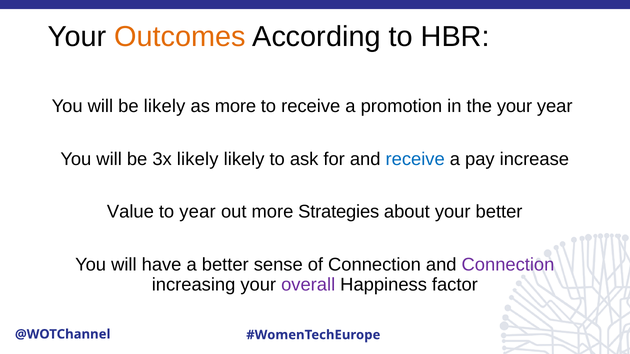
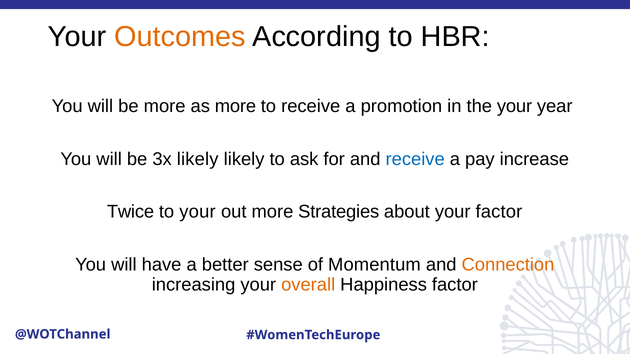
be likely: likely -> more (165, 106)
Value: Value -> Twice (130, 212)
to year: year -> your (198, 212)
your better: better -> factor (499, 212)
of Connection: Connection -> Momentum (374, 265)
Connection colour: purple -> orange (508, 265)
overall colour: purple -> orange (308, 285)
